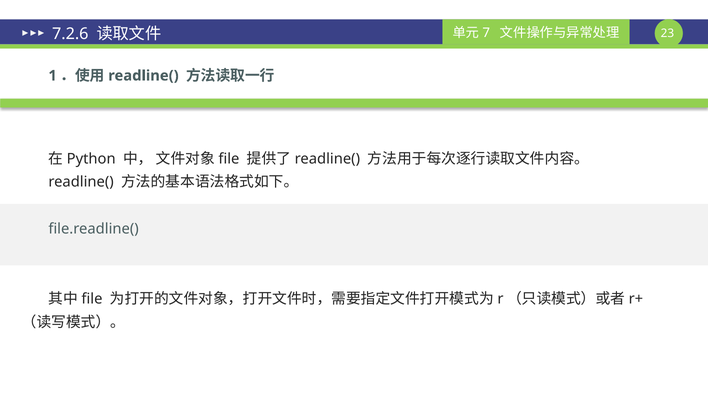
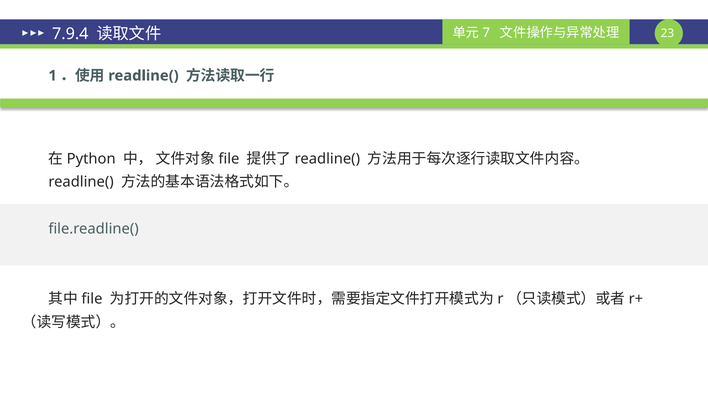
7.2.6: 7.2.6 -> 7.9.4 (70, 34)
